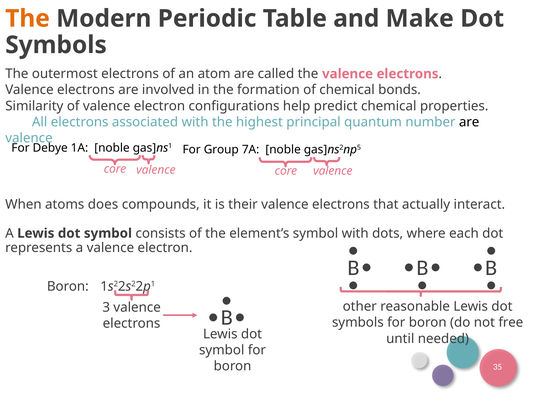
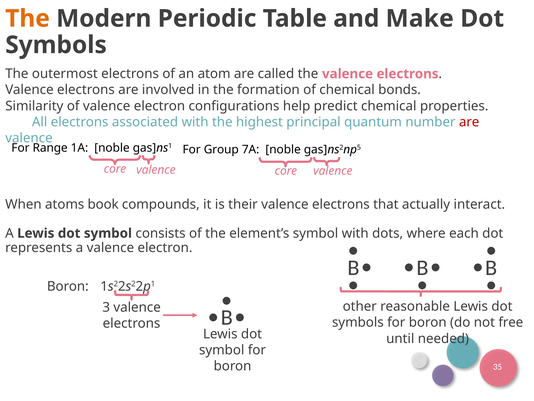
are colour: black -> red (469, 122)
Debye: Debye -> Range (50, 148)
does: does -> book (103, 204)
